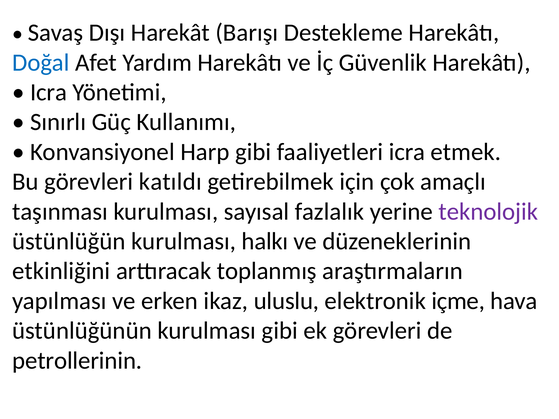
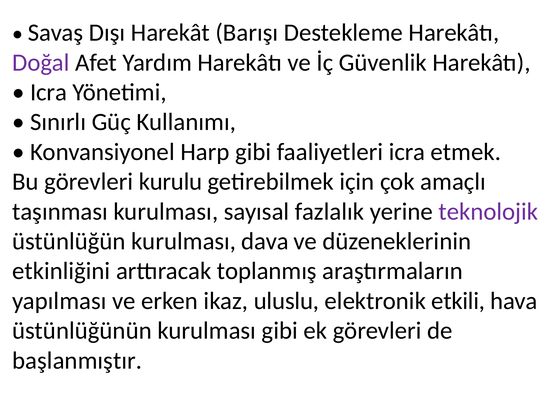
Doğal colour: blue -> purple (41, 63)
katıldı: katıldı -> kurulu (171, 182)
halkı: halkı -> dava (265, 241)
içme: içme -> etkili (458, 301)
petrollerinin: petrollerinin -> başlanmıştır (77, 361)
